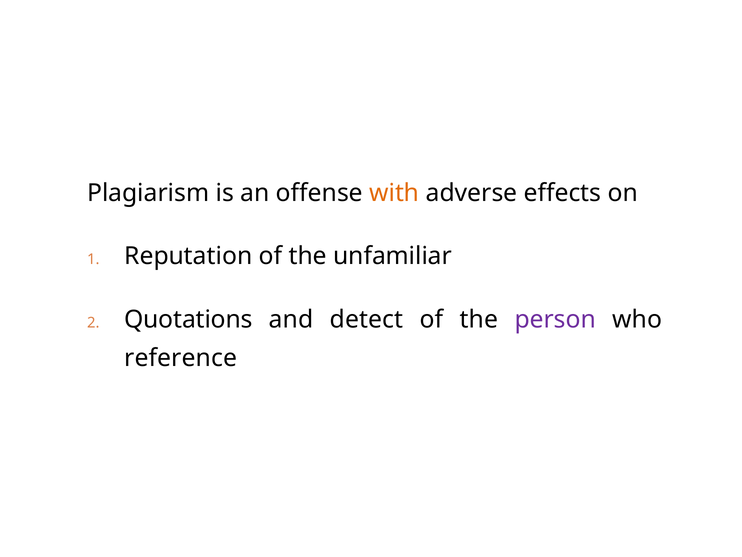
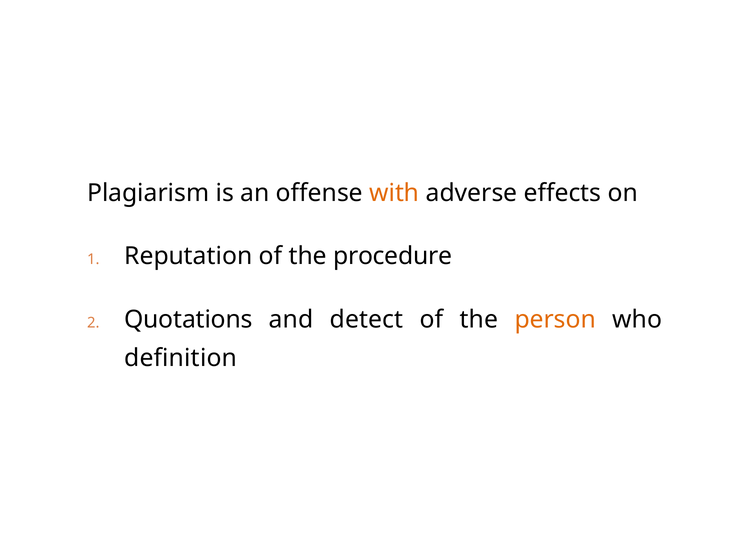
unfamiliar: unfamiliar -> procedure (393, 256)
person colour: purple -> orange (555, 319)
reference: reference -> definition (181, 358)
